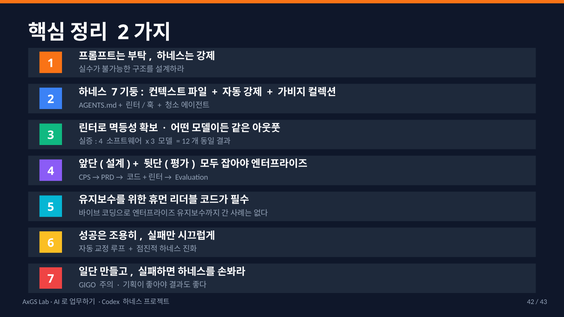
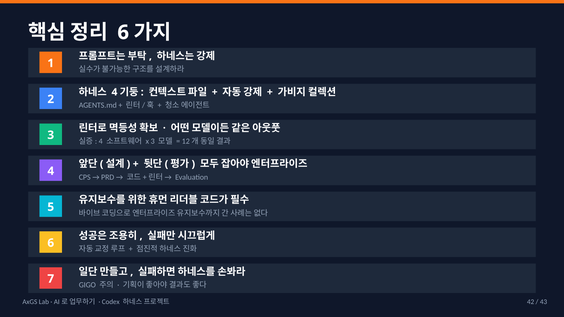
2: 2 -> 6 (123, 32)
7: 7 -> 4 (114, 92)
